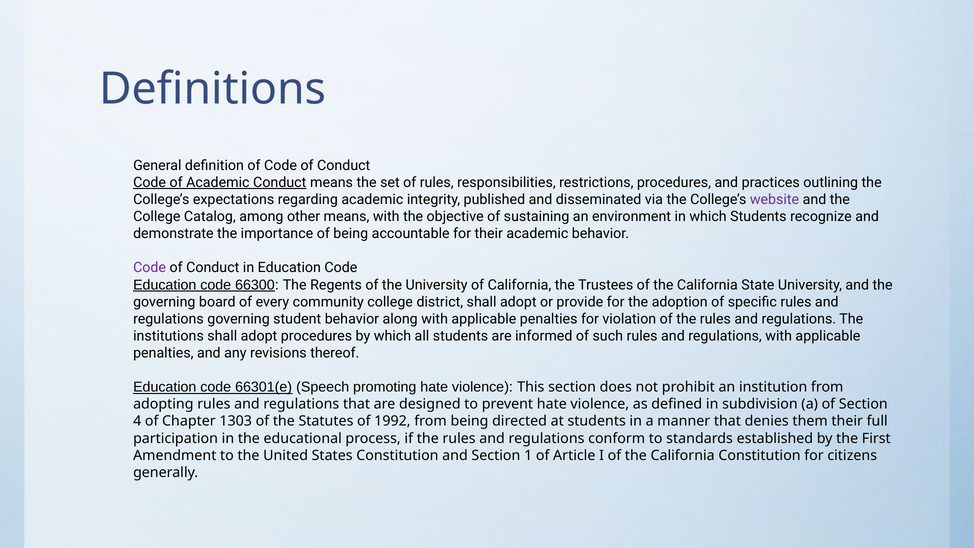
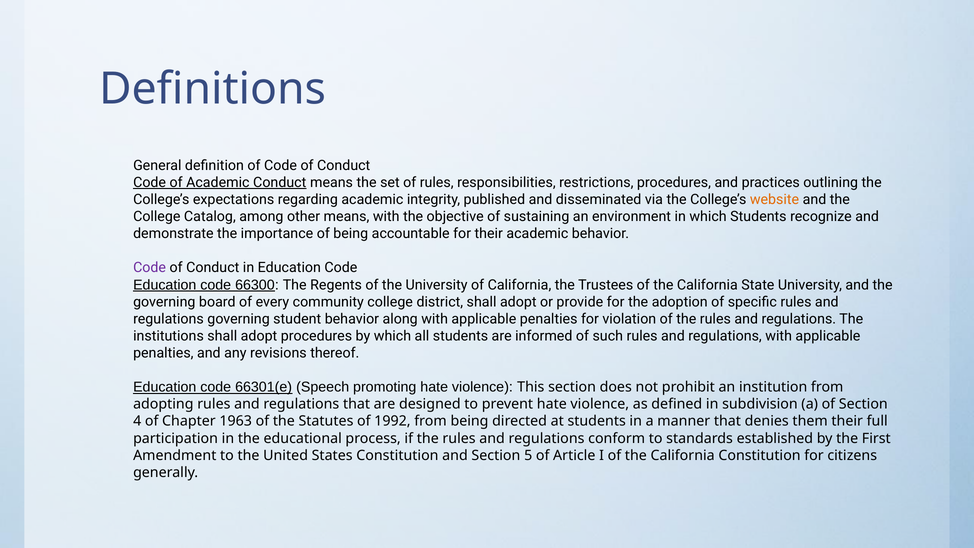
website colour: purple -> orange (775, 200)
1303: 1303 -> 1963 (236, 421)
1: 1 -> 5 (528, 455)
